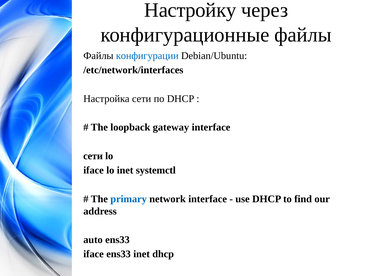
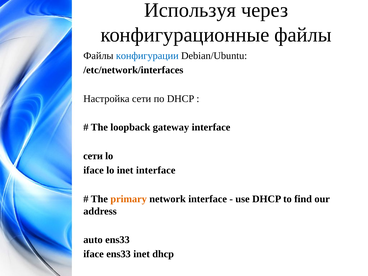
Настройку: Настройку -> Используя (190, 10)
inet systemctl: systemctl -> interface (156, 170)
primary colour: blue -> orange (129, 199)
